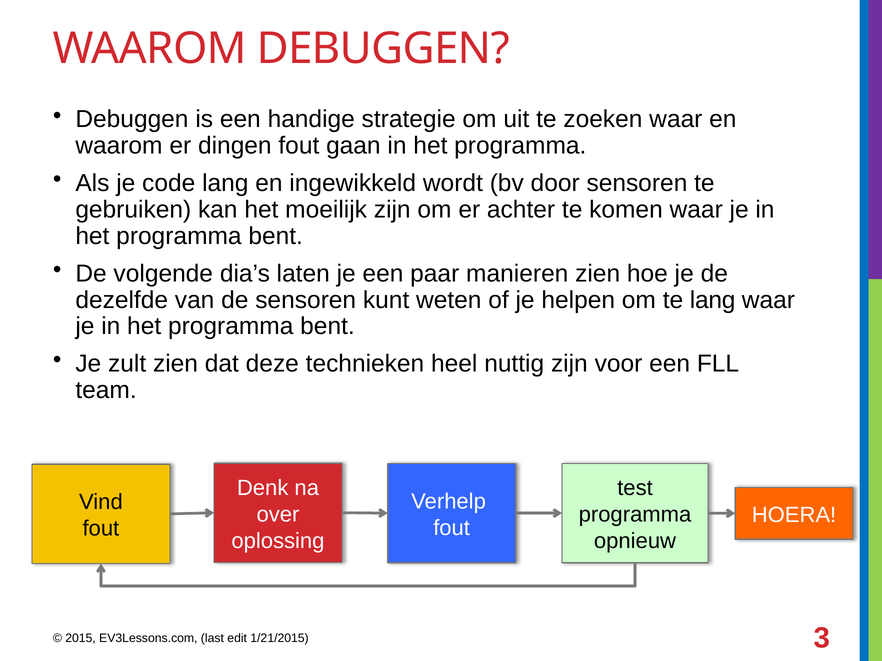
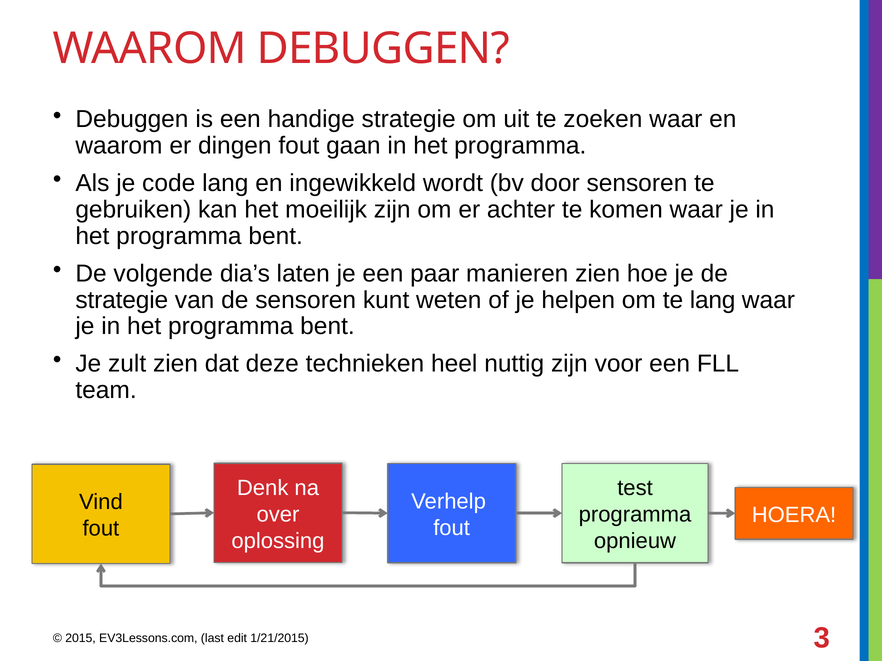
dezelfde: dezelfde -> strategie (122, 300)
